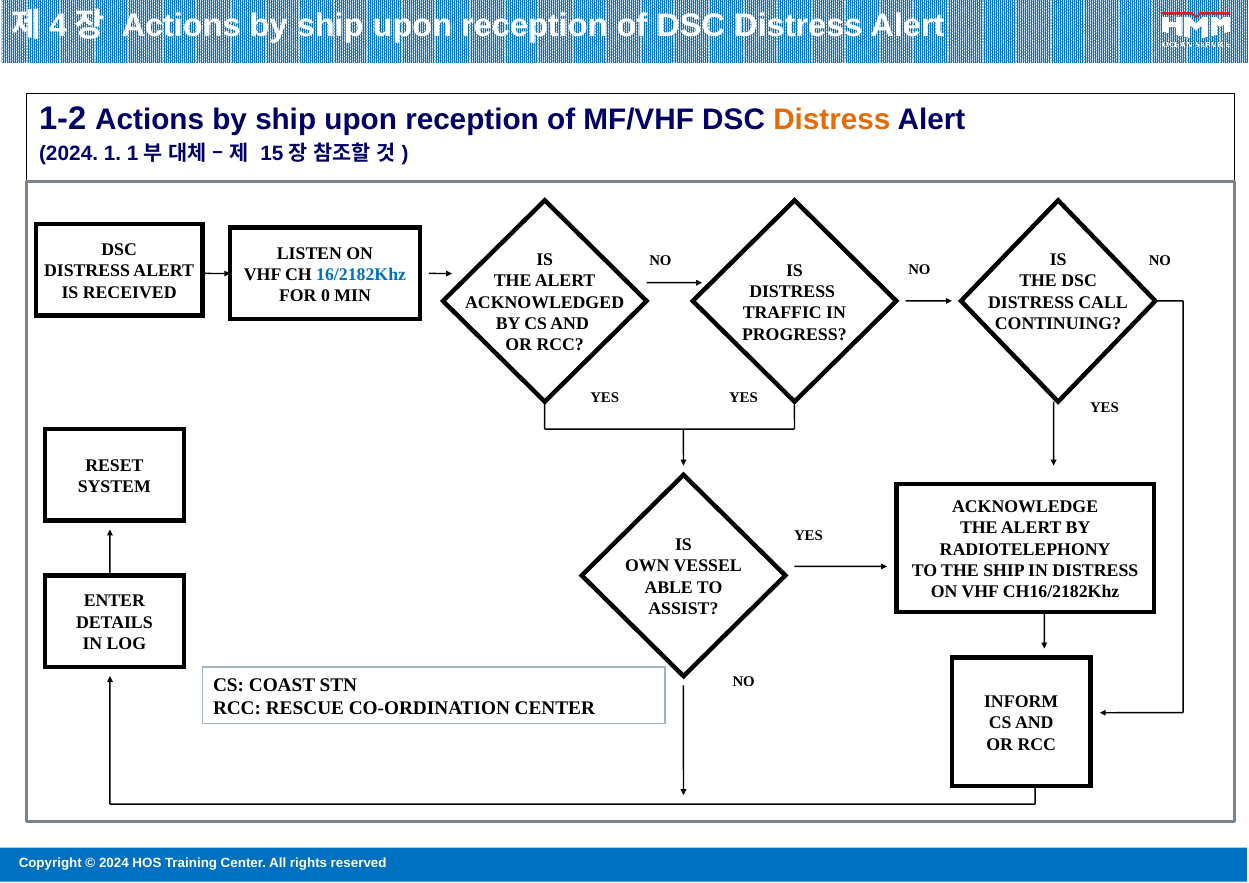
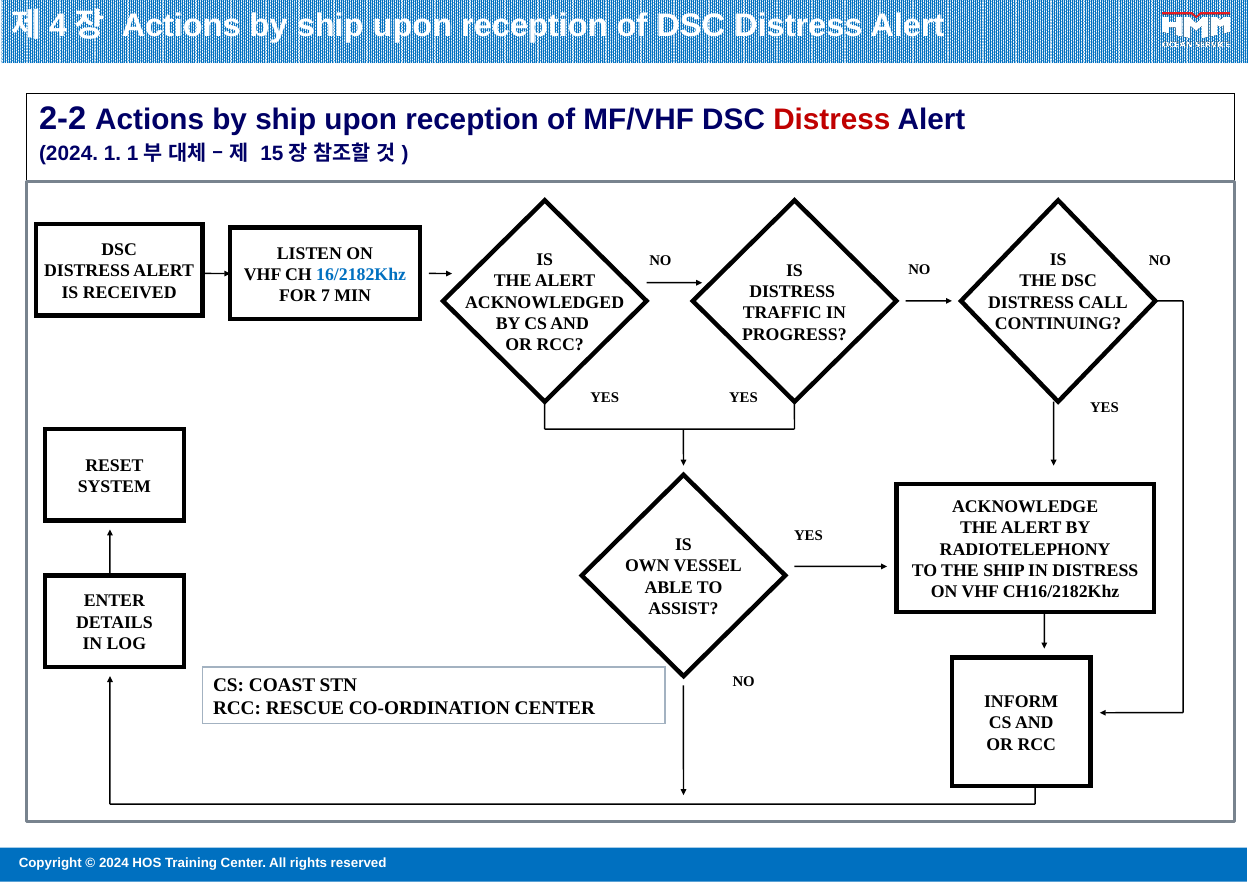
1-2: 1-2 -> 2-2 (63, 118)
Distress colour: orange -> red (832, 119)
0: 0 -> 7 (326, 296)
